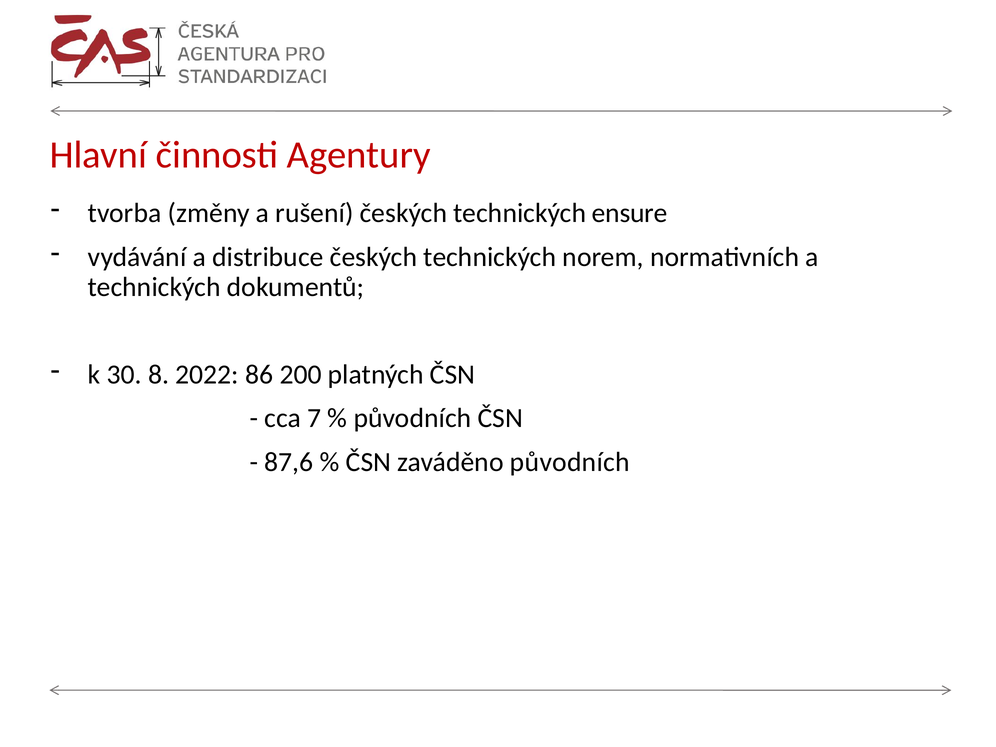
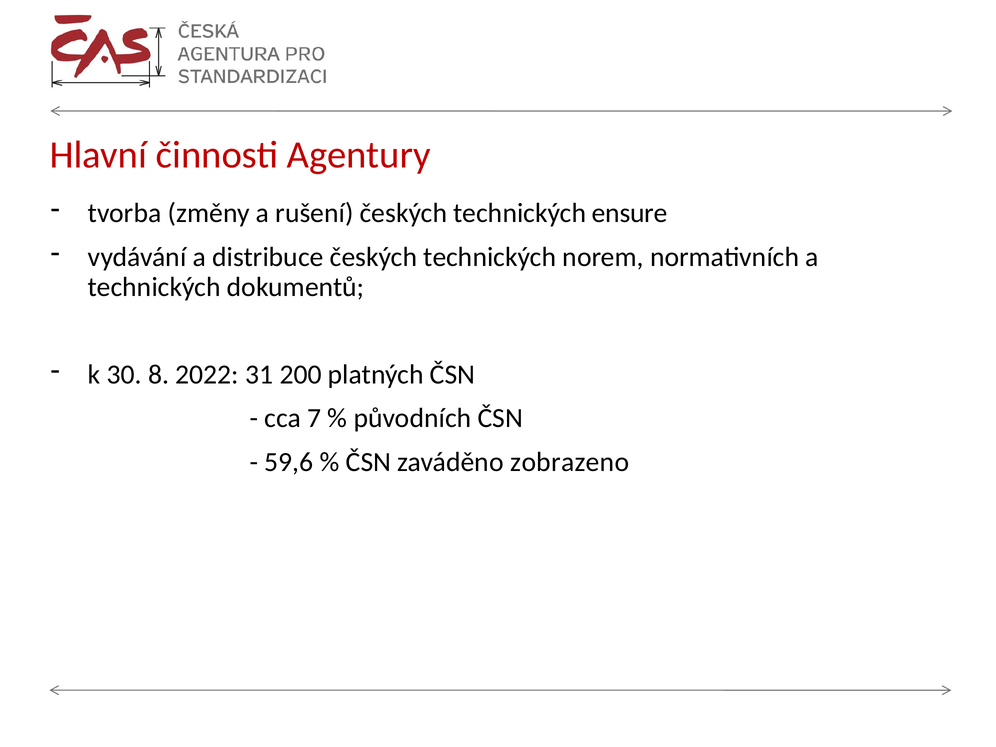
86: 86 -> 31 (259, 374)
87,6: 87,6 -> 59,6 (289, 462)
zaváděno původních: původních -> zobrazeno (570, 462)
